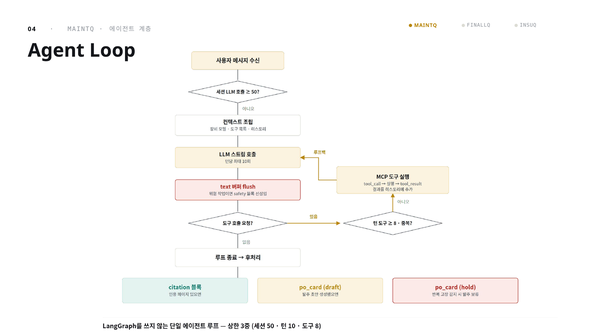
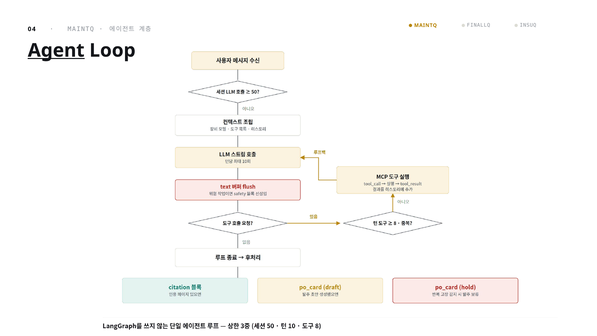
Agent underline: none -> present (56, 50)
